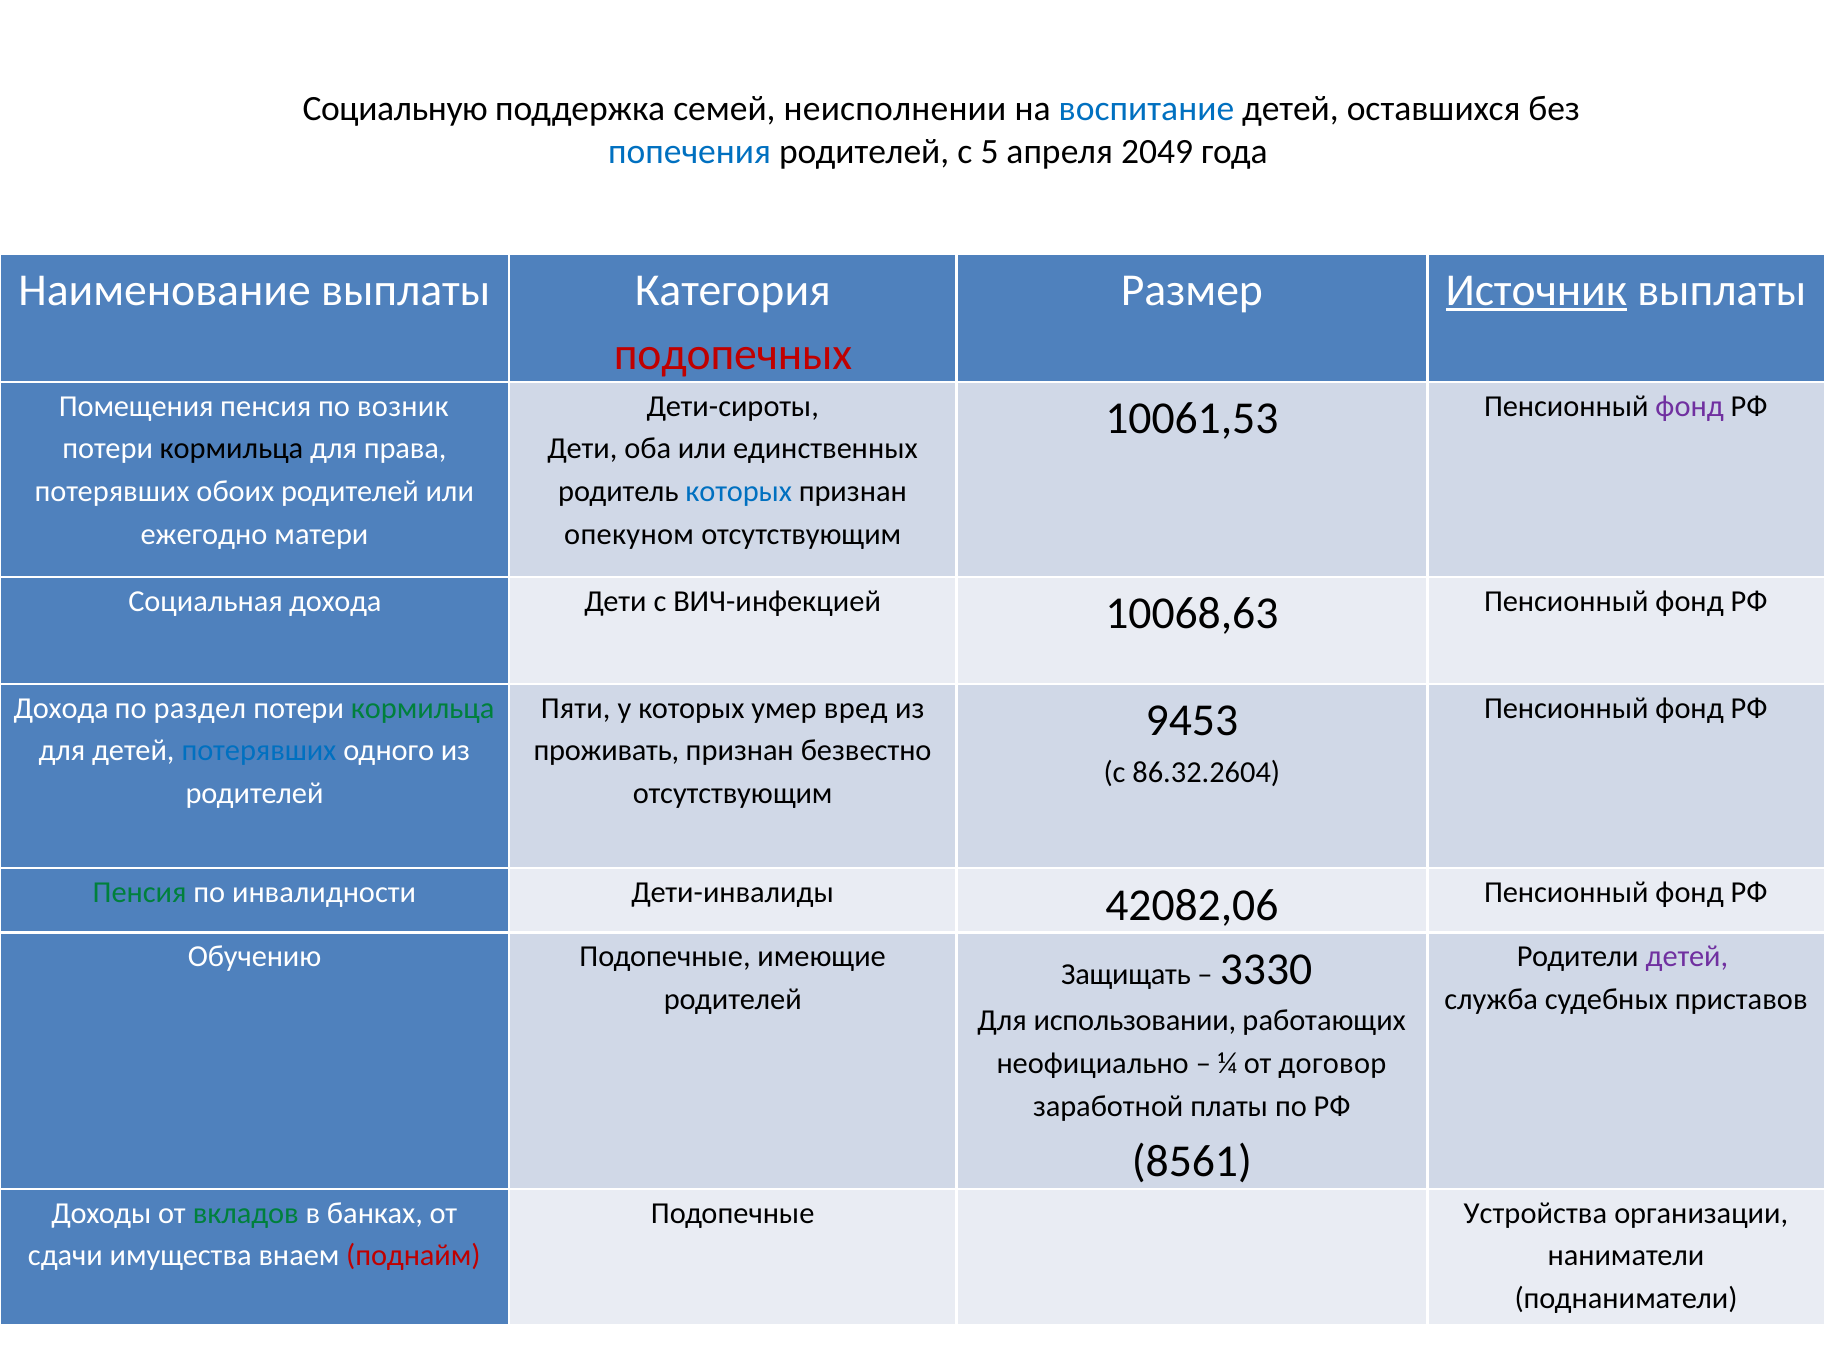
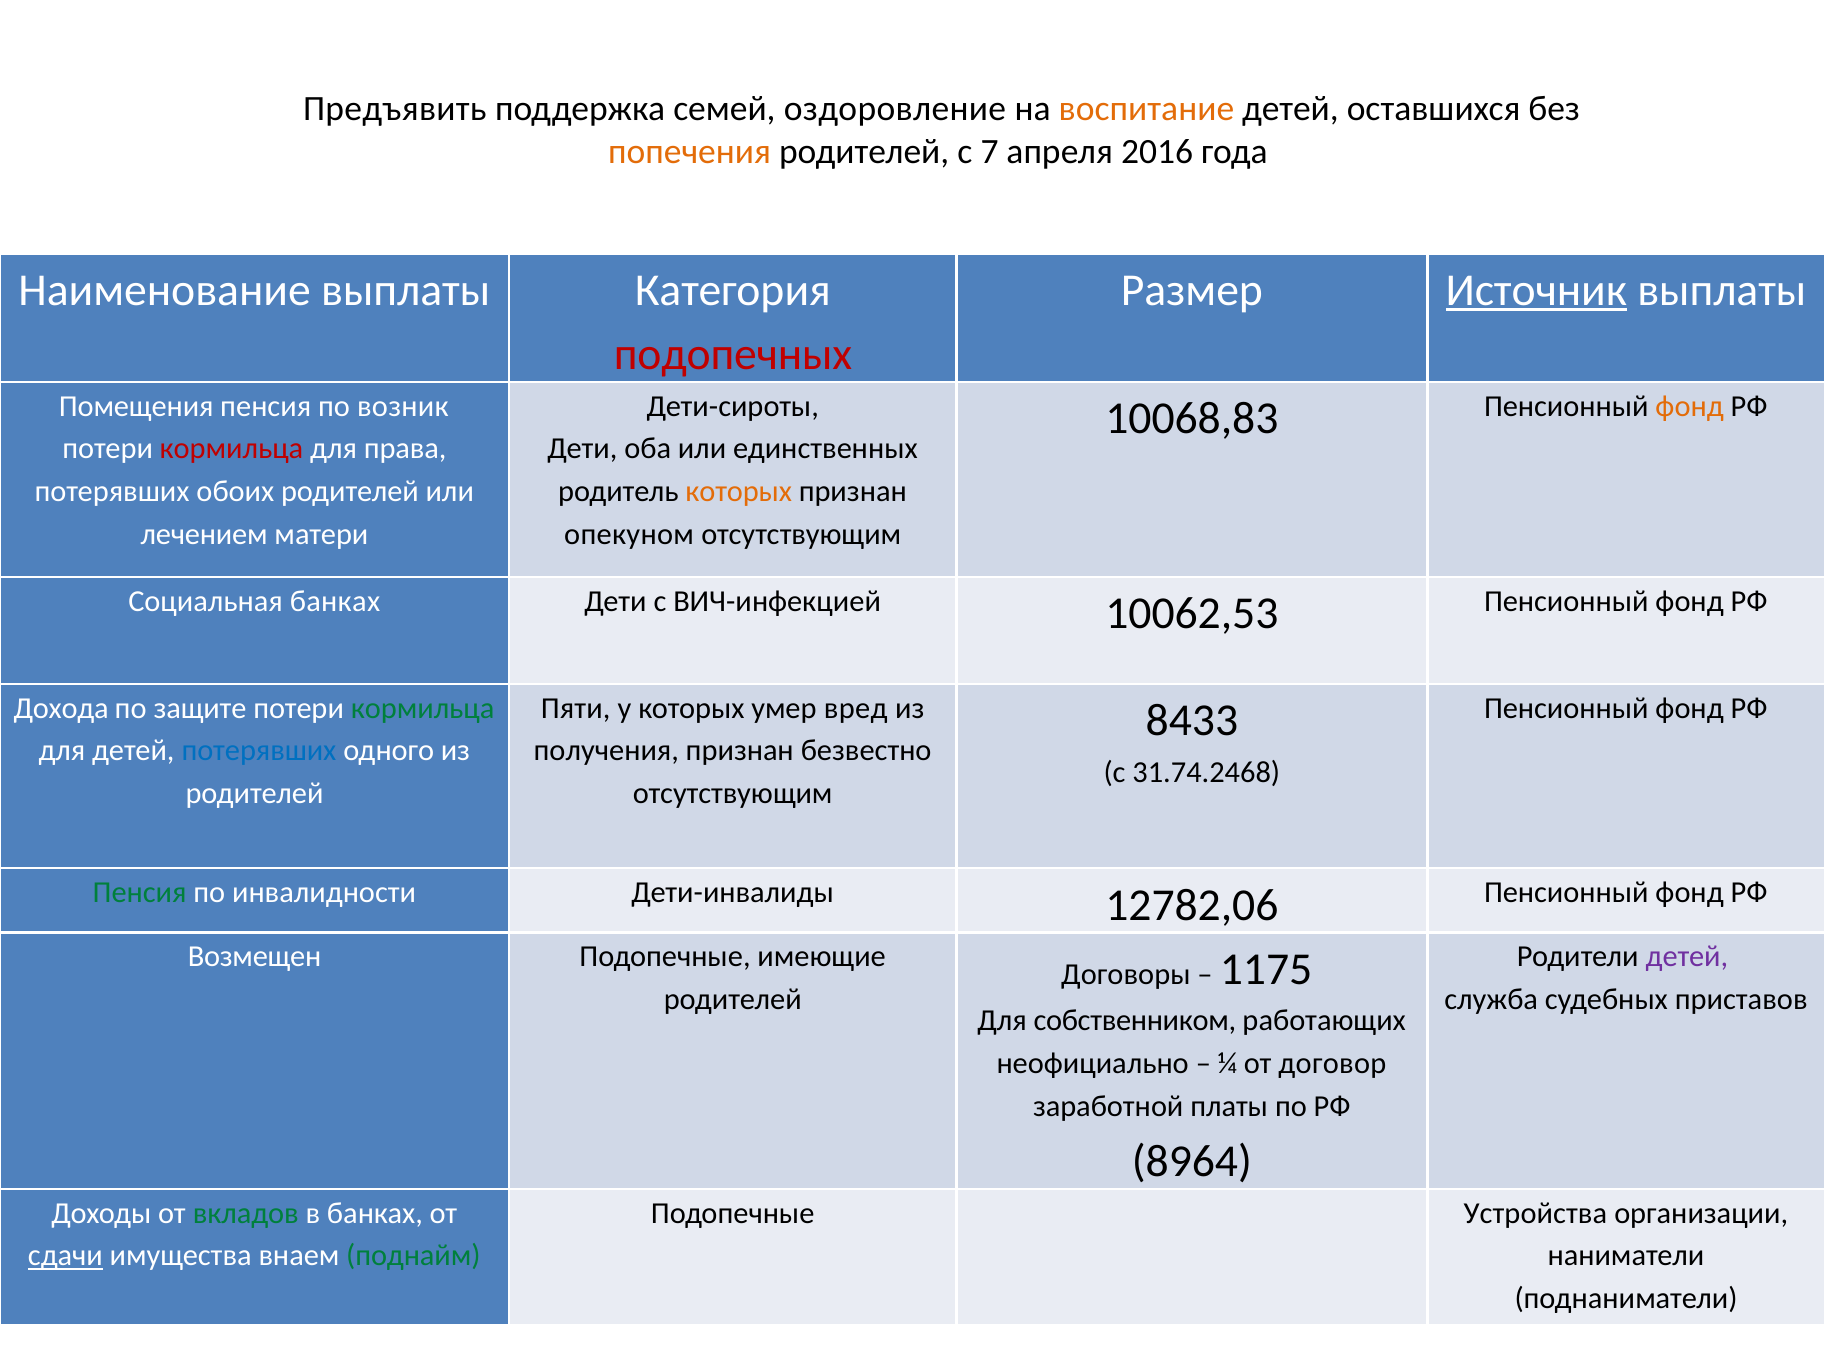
Социальную: Социальную -> Предъявить (395, 109)
неисполнении: неисполнении -> оздоровление (895, 109)
воспитание colour: blue -> orange (1146, 109)
попечения colour: blue -> orange (689, 151)
5: 5 -> 7 (989, 151)
2049: 2049 -> 2016 (1157, 151)
10061,53: 10061,53 -> 10068,83 (1192, 419)
фонд colour: purple -> orange (1690, 406)
кормильца colour: black -> red (231, 449)
которых colour: blue -> orange (739, 491)
ежегодно: ежегодно -> лечением (204, 534)
Социальная дохода: дохода -> банках (335, 601)
10068,63: 10068,63 -> 10062,53 (1192, 614)
раздел: раздел -> защите (200, 708)
9453: 9453 -> 8433 (1192, 721)
проживать: проживать -> получения (606, 751)
86.32.2604: 86.32.2604 -> 31.74.2468 (1206, 772)
42082,06: 42082,06 -> 12782,06 (1192, 905)
Обучению: Обучению -> Возмещен (255, 957)
Защищать: Защищать -> Договоры (1126, 974)
3330: 3330 -> 1175 (1266, 969)
использовании: использовании -> собственником (1135, 1021)
8561: 8561 -> 8964 (1192, 1161)
сдачи underline: none -> present (65, 1256)
поднайм colour: red -> green (413, 1256)
